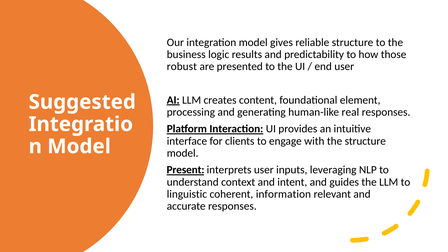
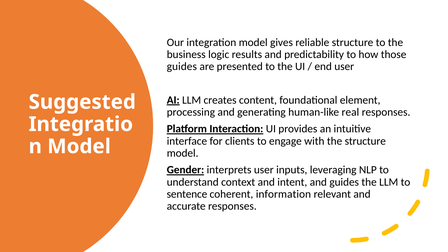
robust: robust -> guides (182, 67)
Present: Present -> Gender (185, 170)
linguistic: linguistic -> sentence (187, 194)
